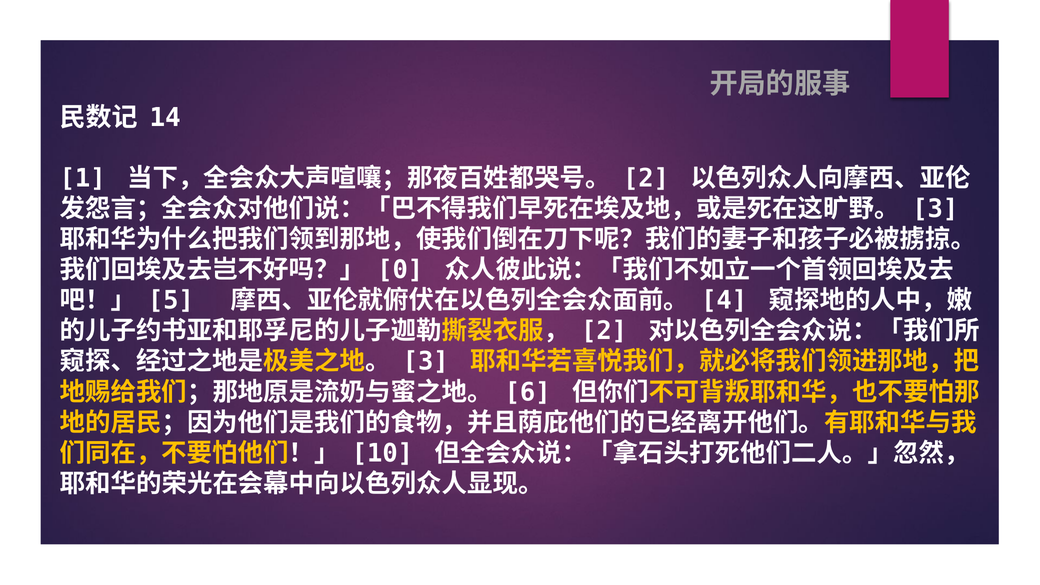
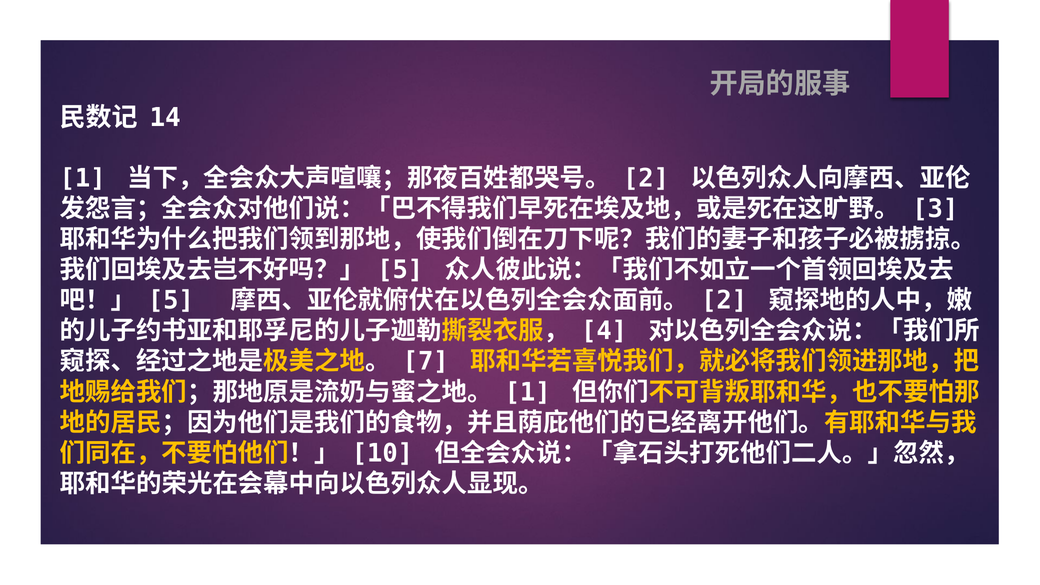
0: 0 -> 5 (400, 270)
4: 4 -> 2 (724, 300)
2: 2 -> 4 (604, 331)
3: 3 -> 7 (426, 362)
6: 6 -> 1 (528, 392)
